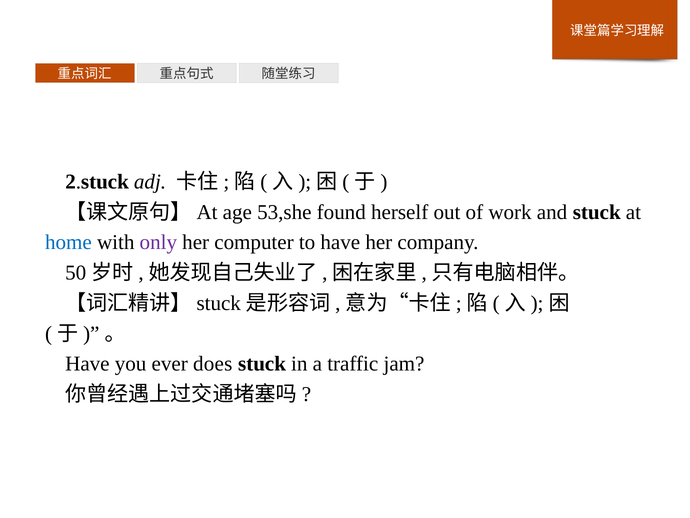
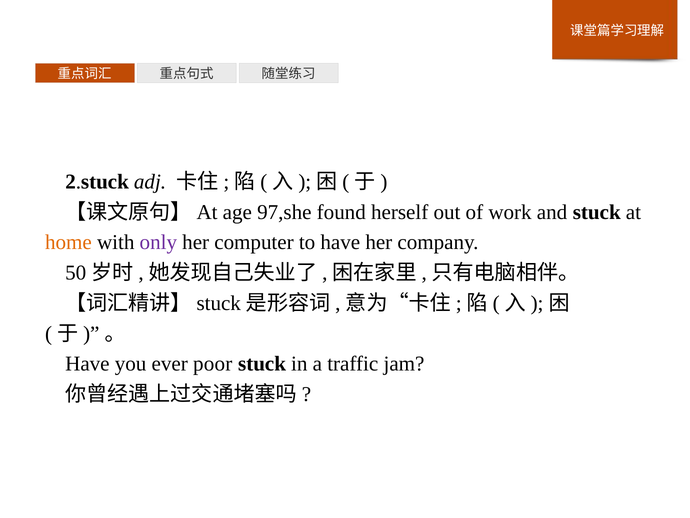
53,she: 53,she -> 97,she (284, 212)
home colour: blue -> orange (68, 242)
does: does -> poor (213, 364)
